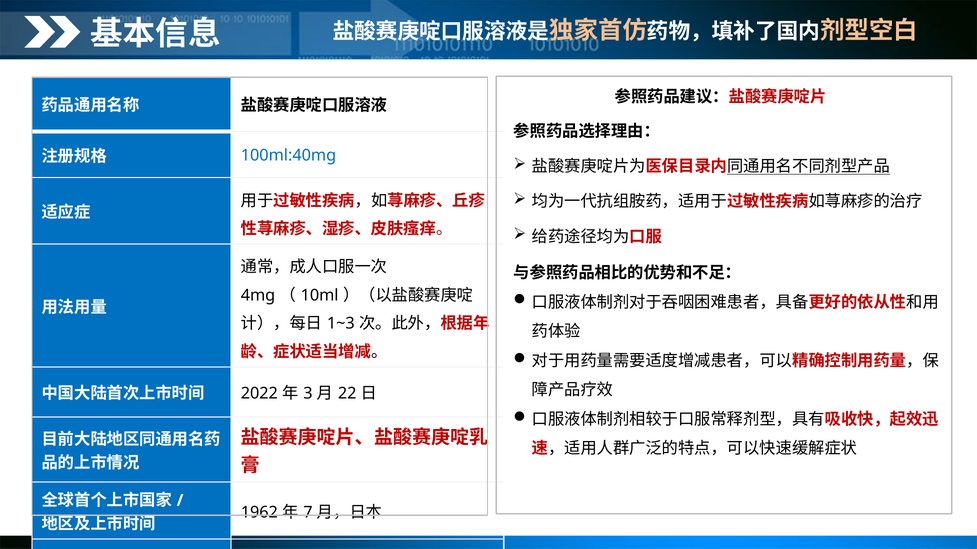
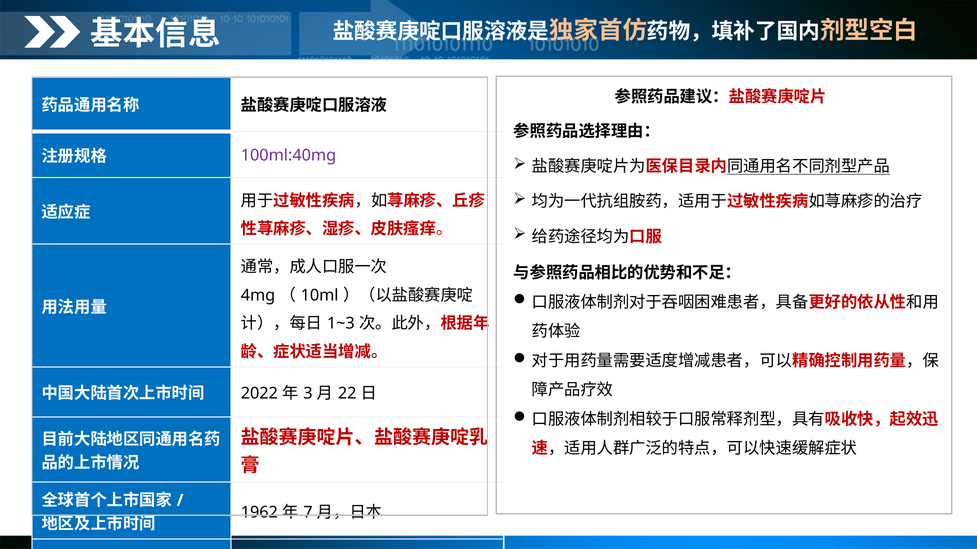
100ml:40mg colour: blue -> purple (288, 156)
